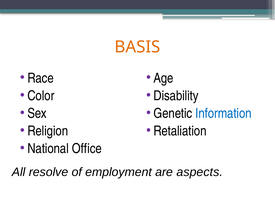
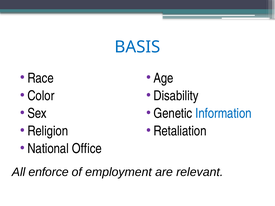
BASIS colour: orange -> blue (137, 47)
resolve: resolve -> enforce (49, 172)
aspects: aspects -> relevant (200, 172)
